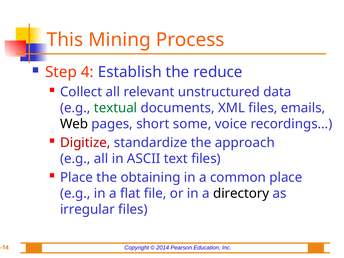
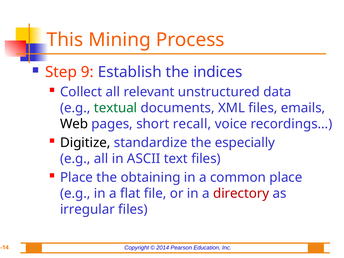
4: 4 -> 9 (87, 72)
reduce: reduce -> indices (218, 72)
some: some -> recall (192, 124)
Digitize colour: red -> black (85, 143)
approach: approach -> especially (245, 143)
directory colour: black -> red (241, 193)
